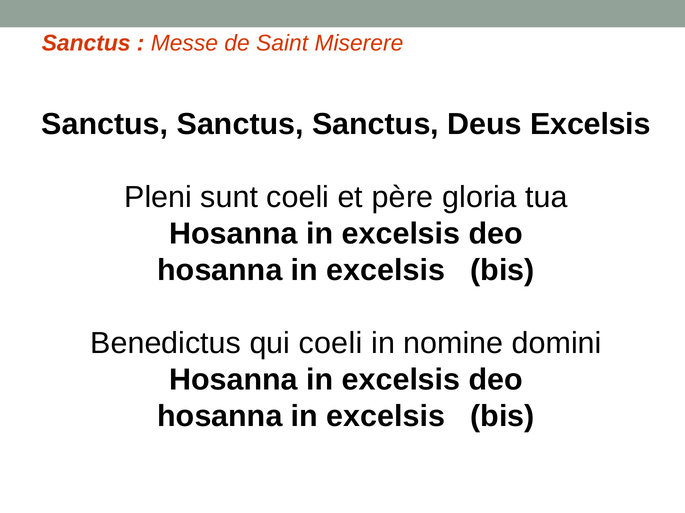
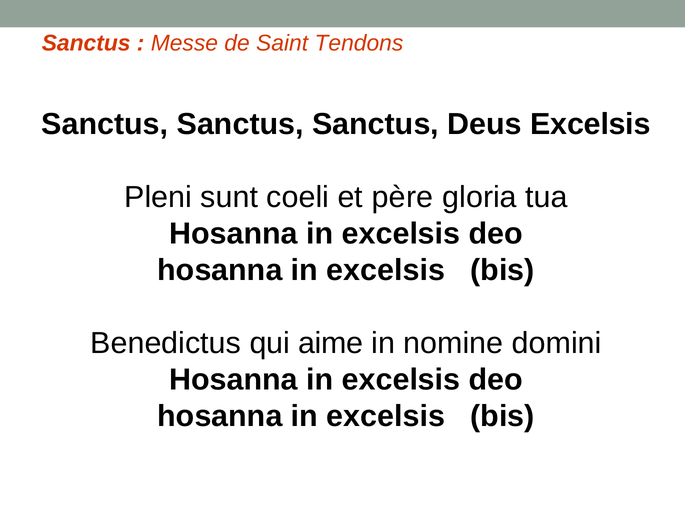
Miserere: Miserere -> Tendons (359, 43)
qui coeli: coeli -> aime (331, 344)
